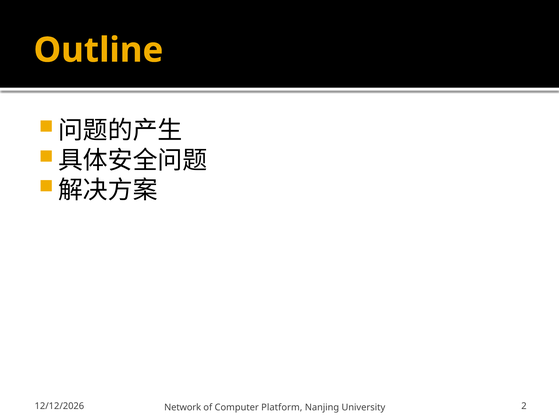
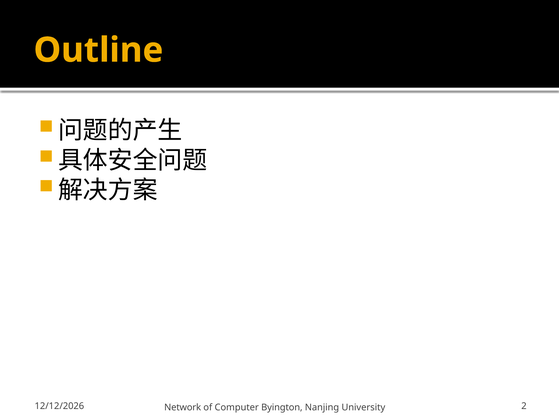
Platform: Platform -> Byington (282, 408)
